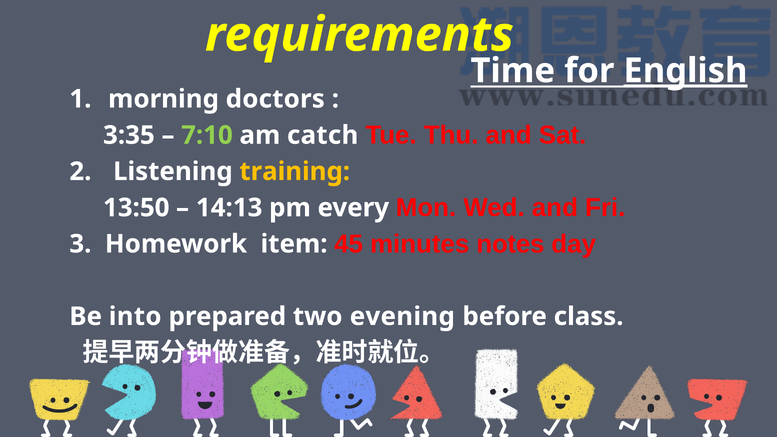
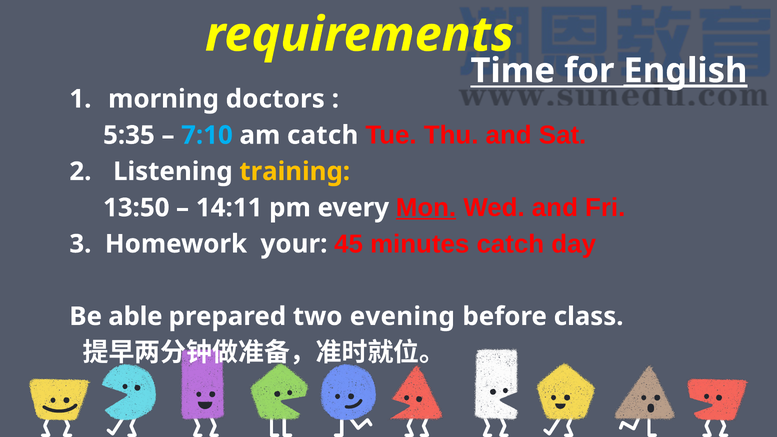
3:35: 3:35 -> 5:35 (129, 135)
7:10 colour: light green -> light blue (207, 135)
14:13: 14:13 -> 14:11 (229, 208)
Mon underline: none -> present (426, 208)
item: item -> your (294, 244)
minutes notes: notes -> catch (510, 244)
into: into -> able (135, 317)
